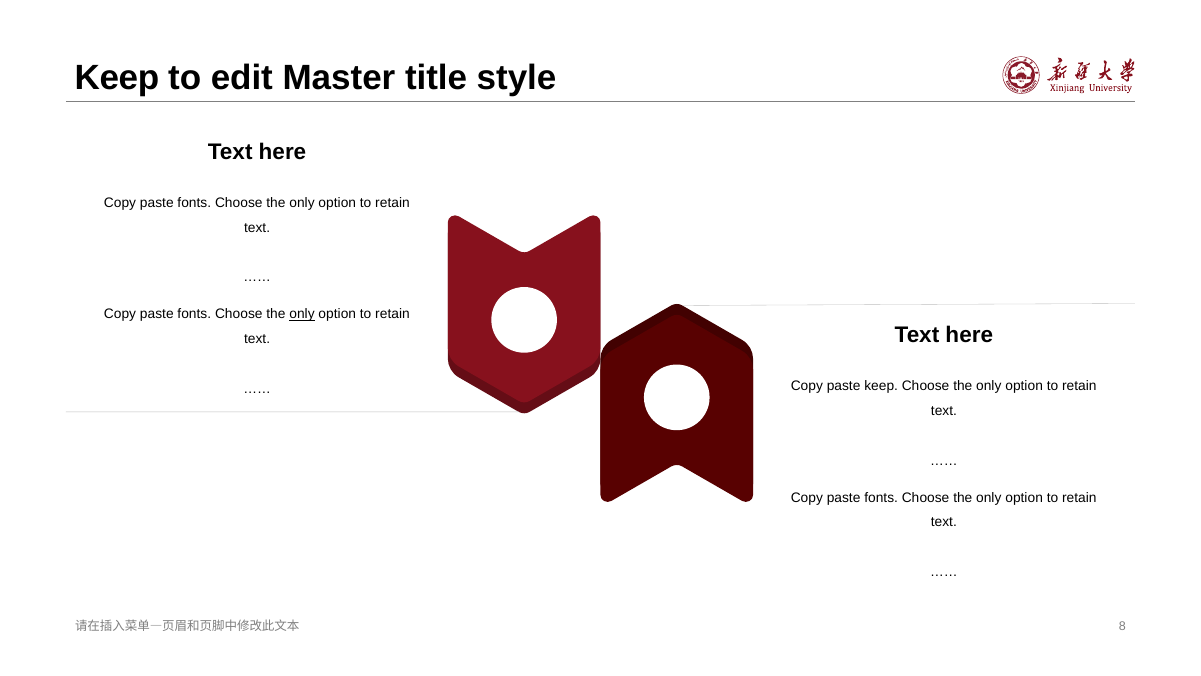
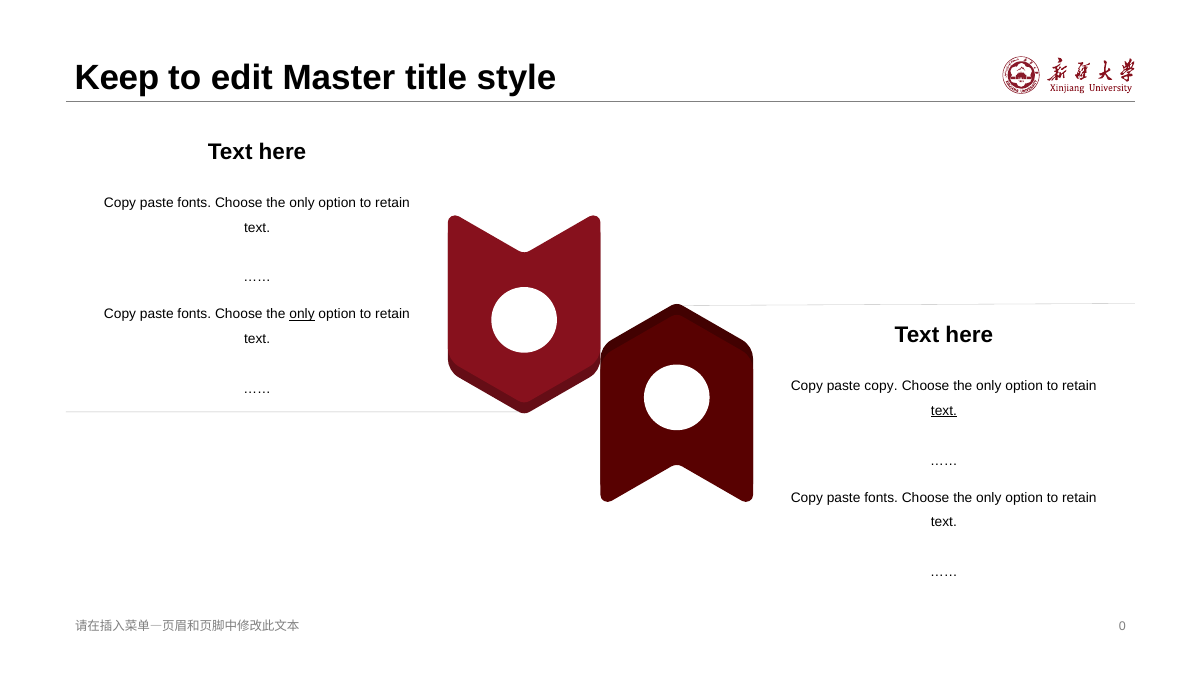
paste keep: keep -> copy (881, 386)
text underline: none -> present (944, 411)
8: 8 -> 0 (1122, 626)
